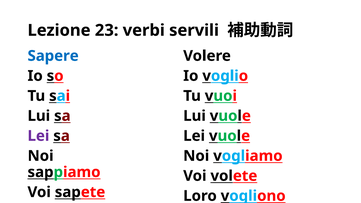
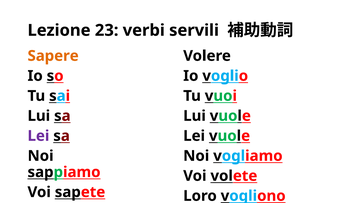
Sapere colour: blue -> orange (53, 56)
